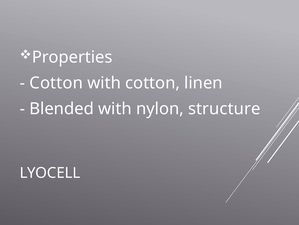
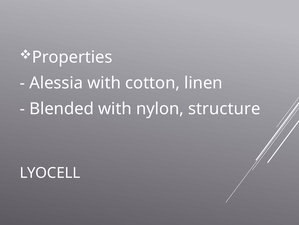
Cotton: Cotton -> Alessia (56, 83)
